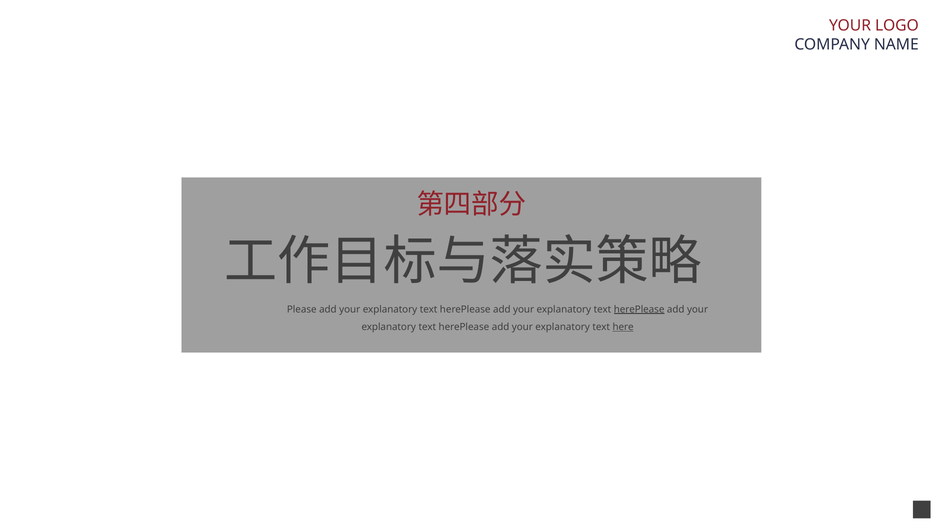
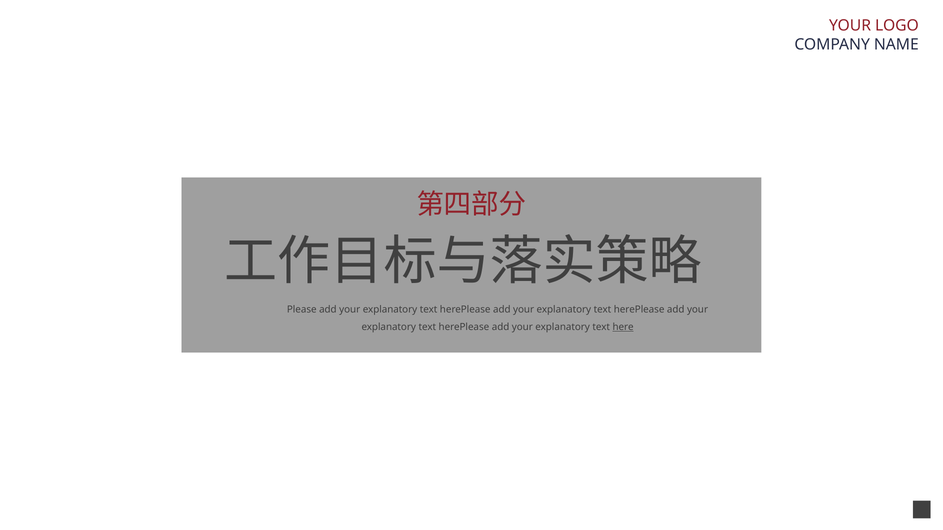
herePlease underline: present -> none (639, 310)
